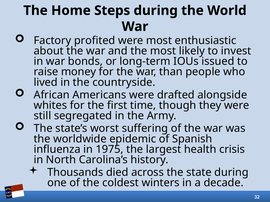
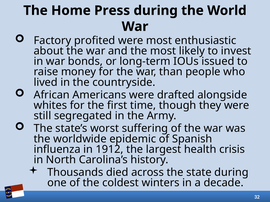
Steps: Steps -> Press (112, 11)
1975: 1975 -> 1912 (110, 150)
